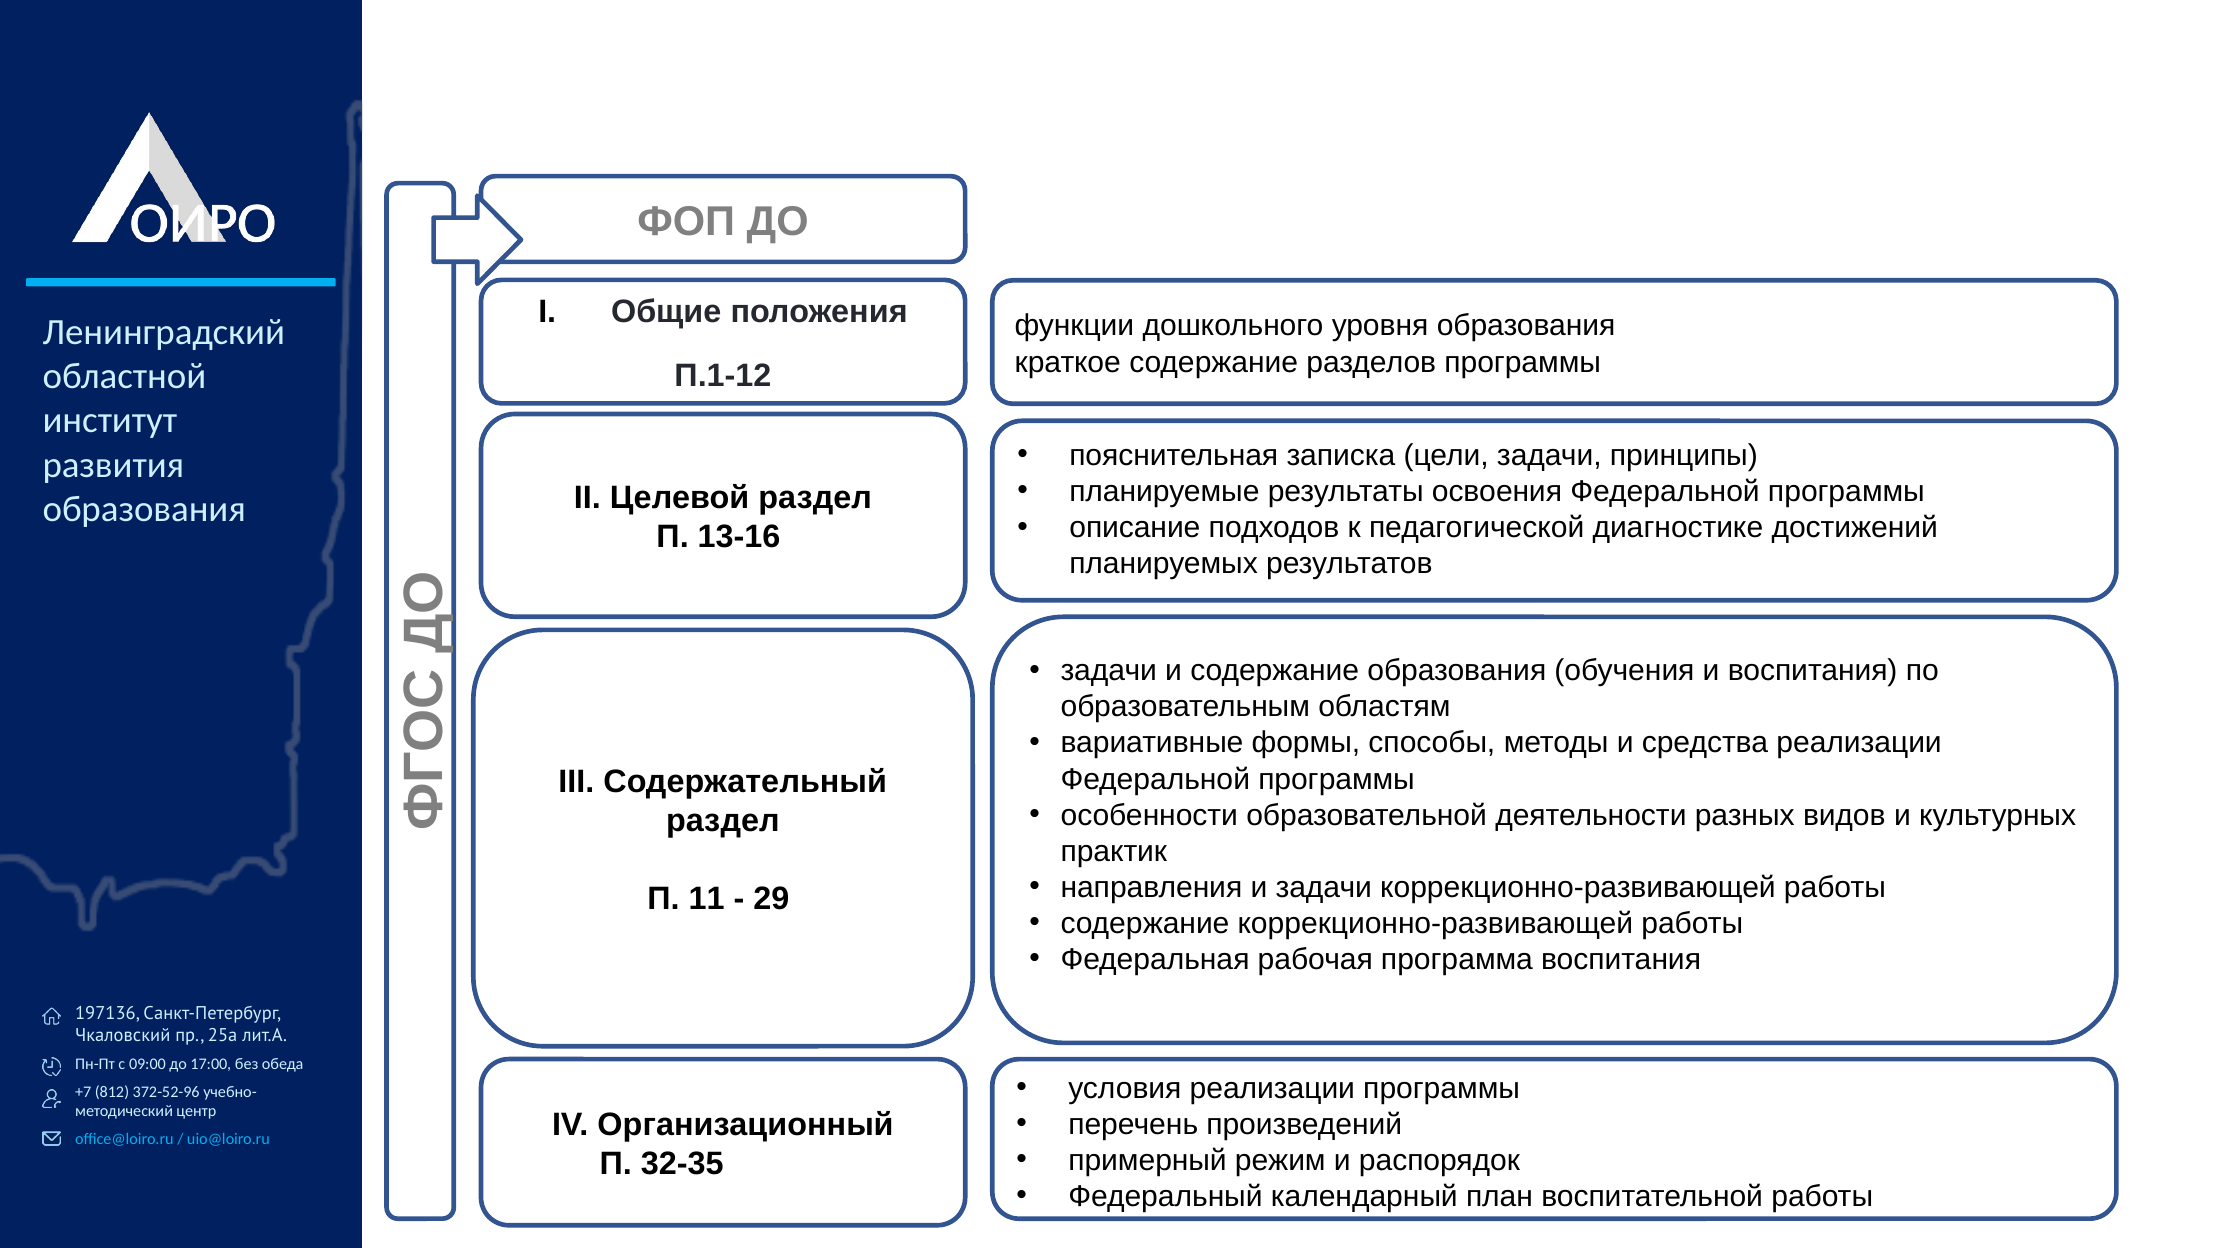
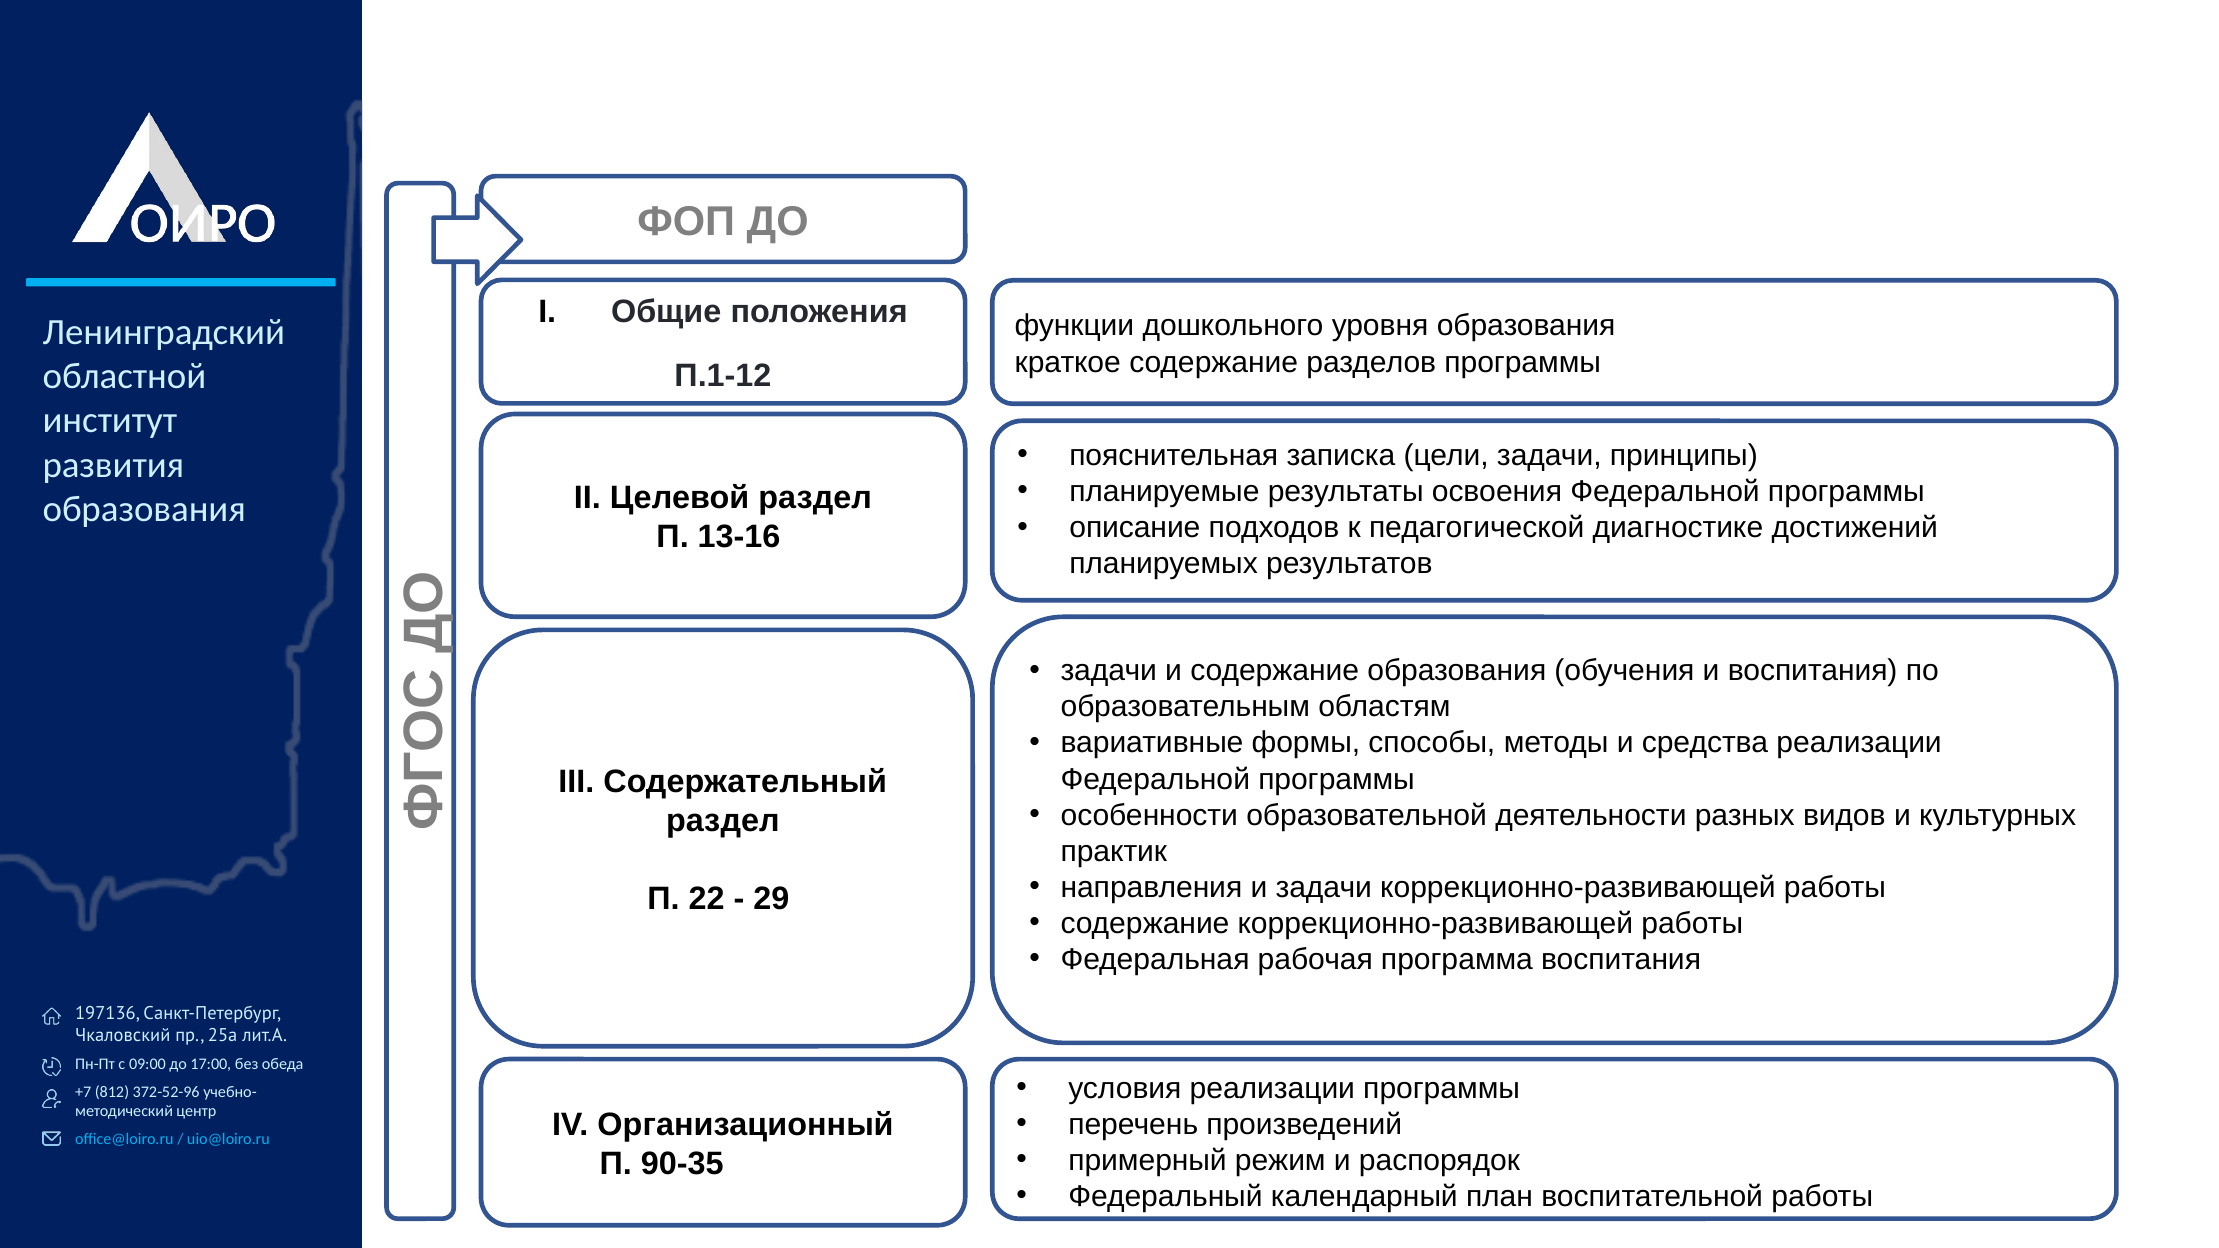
11: 11 -> 22 (707, 899)
32-35: 32-35 -> 90-35 (682, 1164)
